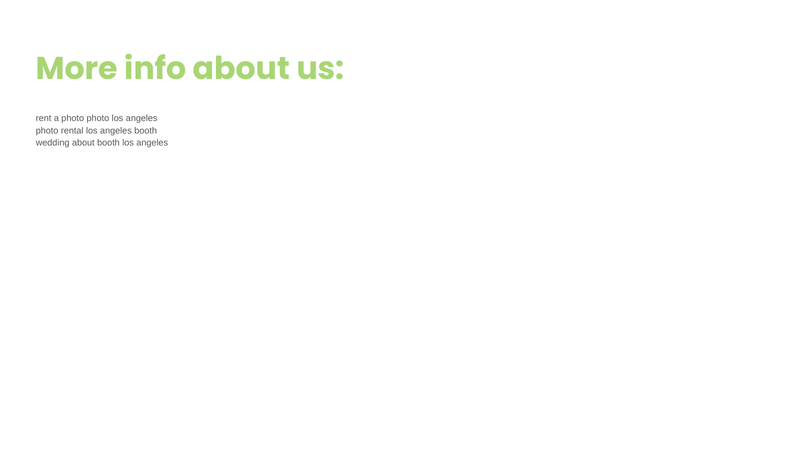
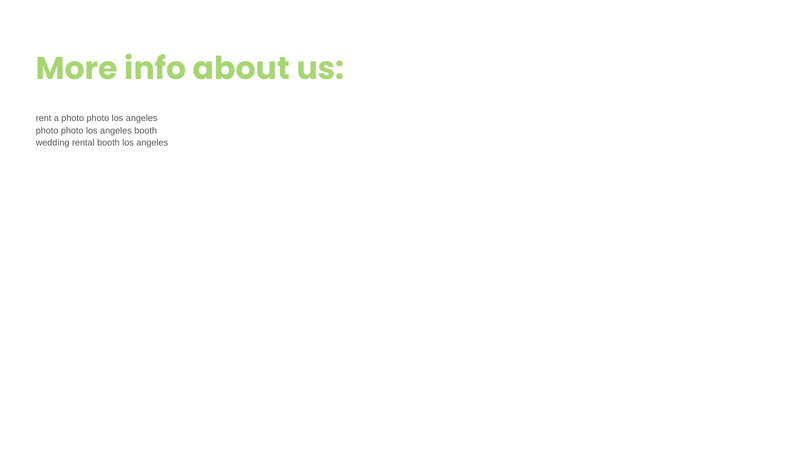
rental: rental -> photo (72, 130)
wedding about: about -> rental (83, 143)
